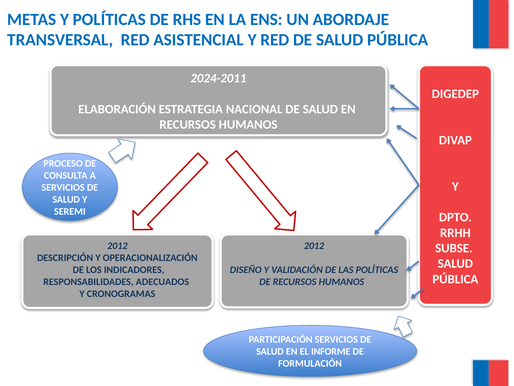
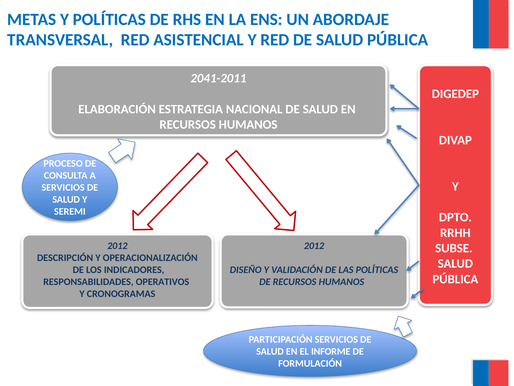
2024-2011: 2024-2011 -> 2041-2011 (218, 78)
ADECUADOS: ADECUADOS -> OPERATIVOS (162, 281)
